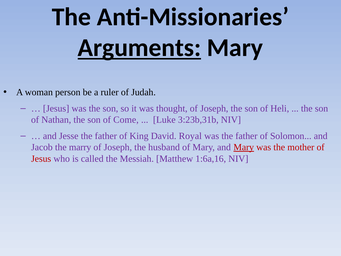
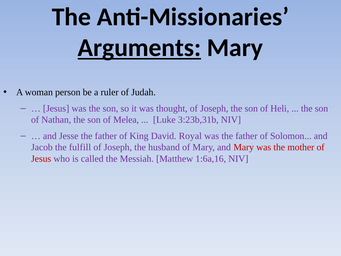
Come: Come -> Melea (126, 120)
marry: marry -> fulfill (80, 147)
Mary underline: present -> none (244, 147)
